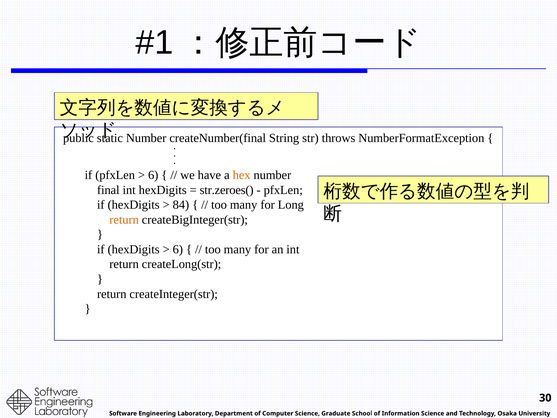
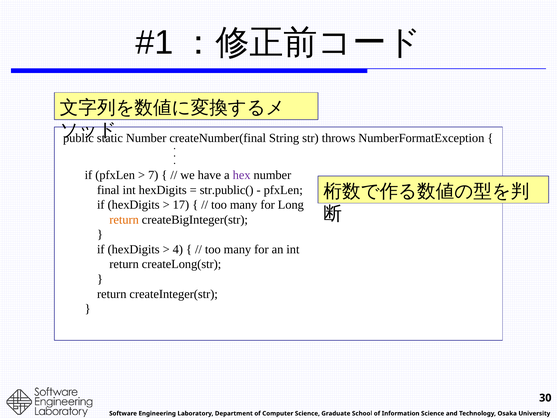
6: 6 -> 7 (153, 175)
hex colour: orange -> purple (242, 175)
str.zeroes(: str.zeroes( -> str.public( (227, 190)
84: 84 -> 17 (181, 205)
6: 6 -> 4 (178, 249)
